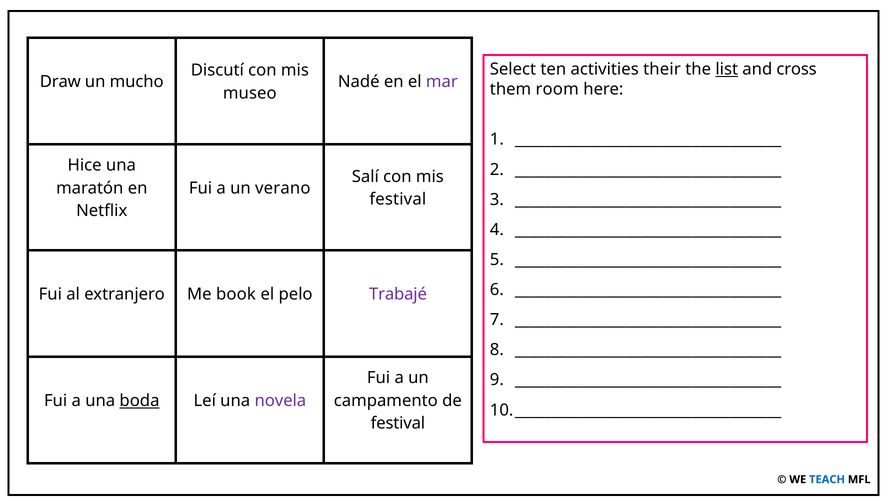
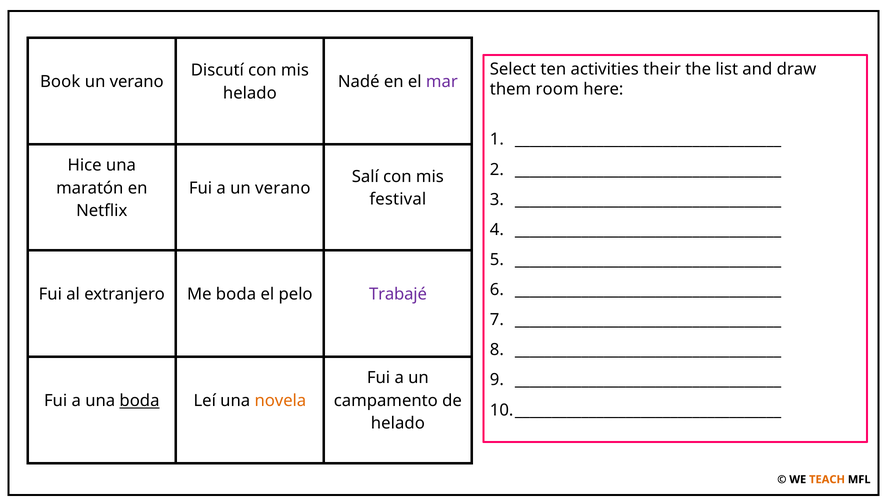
list underline: present -> none (727, 69)
cross: cross -> draw (796, 69)
Draw: Draw -> Book (60, 82)
mucho: mucho -> verano (137, 82)
museo: museo -> helado (250, 93)
Me book: book -> boda (236, 294)
novela colour: purple -> orange (280, 400)
festival: festival -> helado (398, 423)
TEACH colour: blue -> orange (827, 479)
